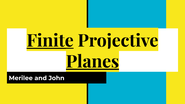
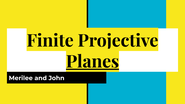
Finite underline: present -> none (50, 41)
